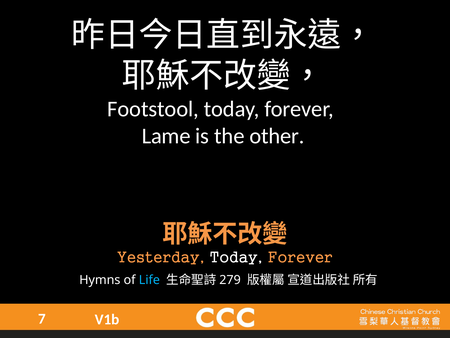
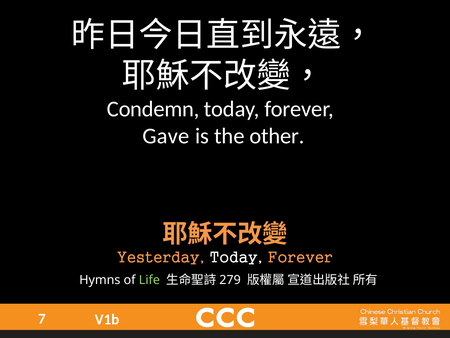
Footstool: Footstool -> Condemn (153, 109)
Lame: Lame -> Gave (166, 136)
Life colour: light blue -> light green (149, 279)
